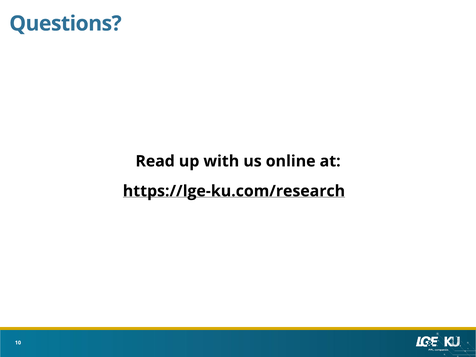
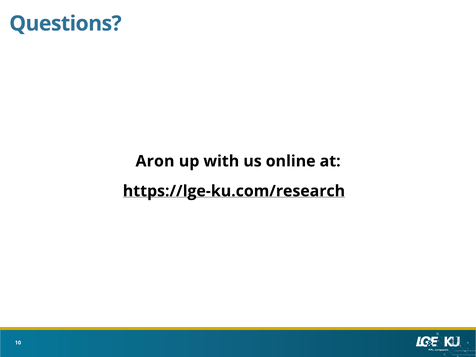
Read: Read -> Aron (155, 161)
